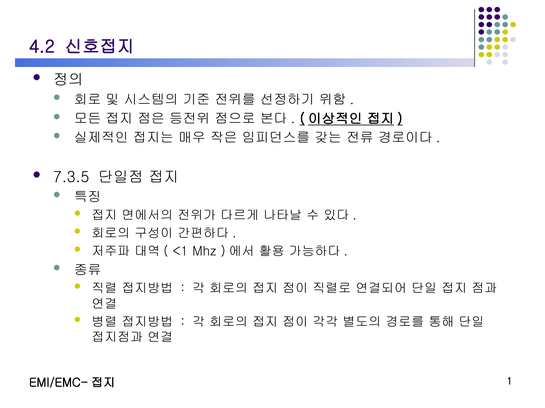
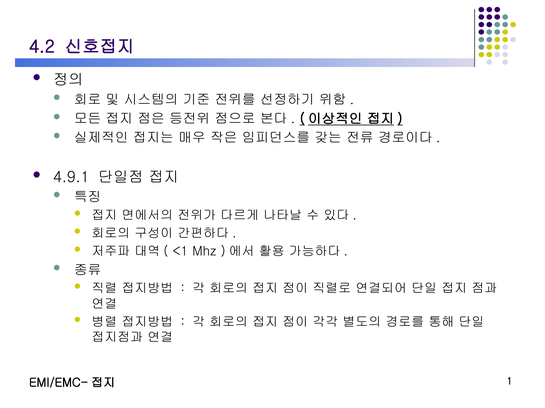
7.3.5: 7.3.5 -> 4.9.1 (71, 177)
